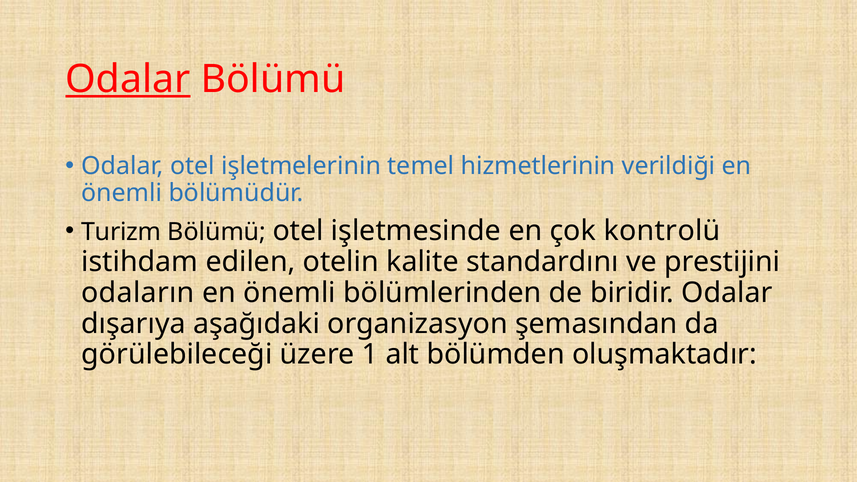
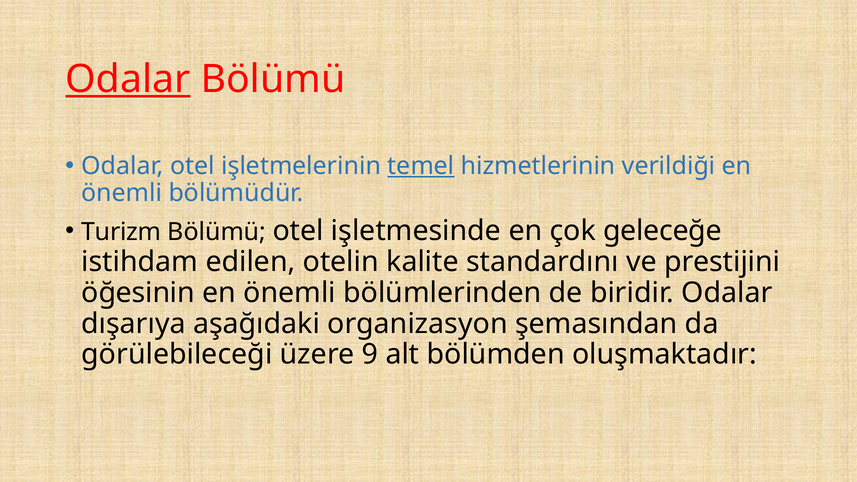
temel underline: none -> present (421, 166)
kontrolü: kontrolü -> geleceğe (662, 231)
odaların: odaların -> öğesinin (138, 293)
1: 1 -> 9 (370, 355)
